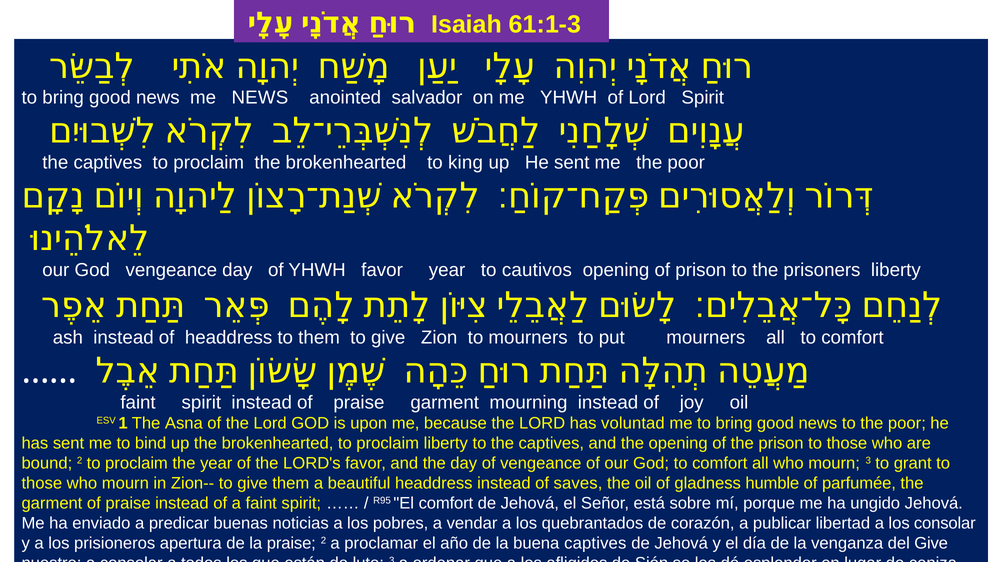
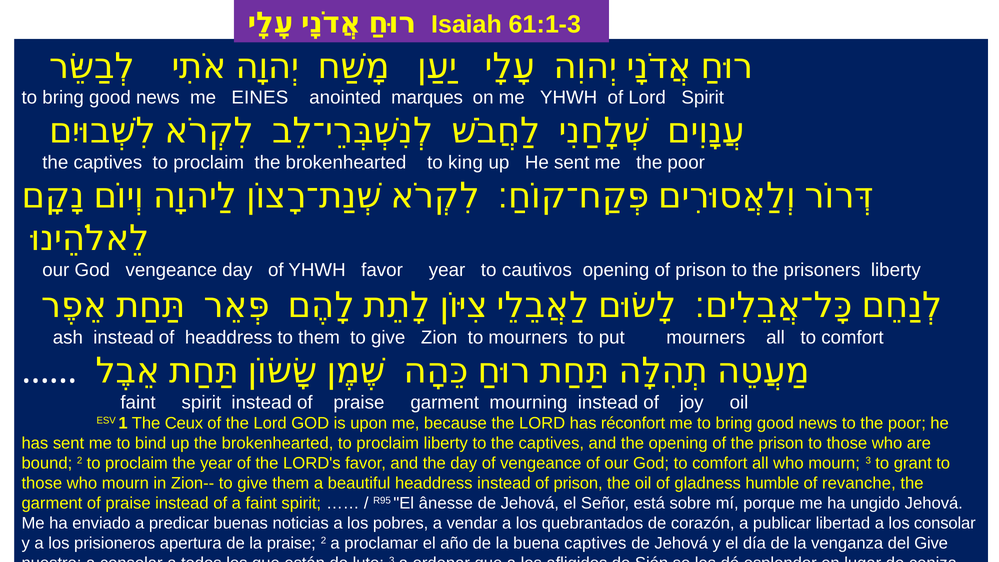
me NEWS: NEWS -> EINES (260, 98)
salvador: salvador -> marques (427, 98)
Asna: Asna -> Ceux (184, 423)
voluntad: voluntad -> réconfort (633, 423)
instead of saves: saves -> prison (578, 483)
parfumée: parfumée -> revanche (859, 483)
El comfort: comfort -> ânesse (446, 503)
